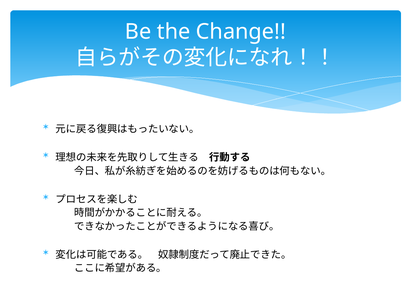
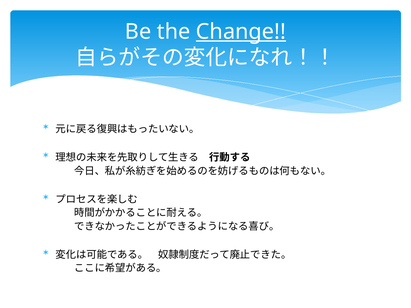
Change underline: none -> present (241, 32)
